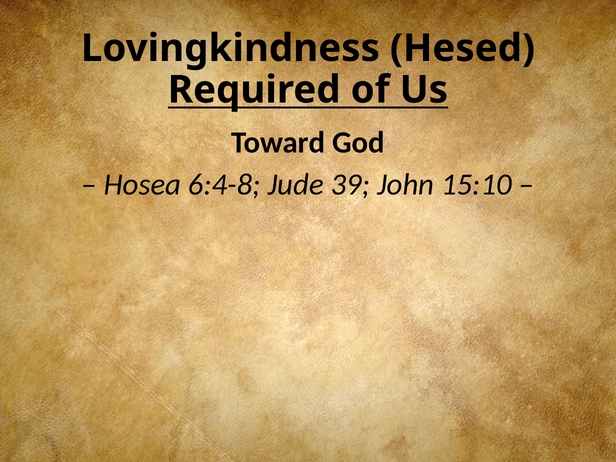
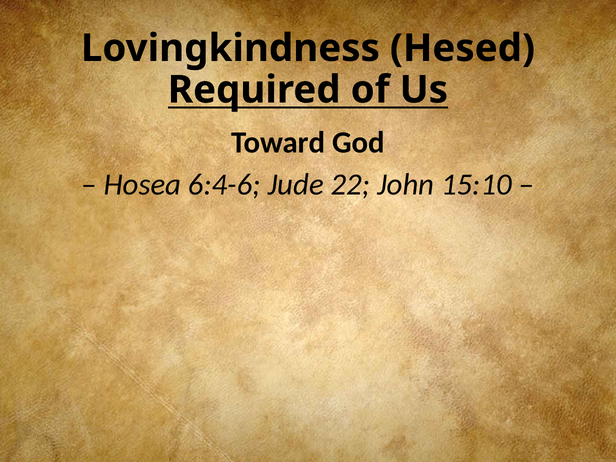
6:4-8: 6:4-8 -> 6:4-6 (224, 184)
39: 39 -> 22 (350, 184)
